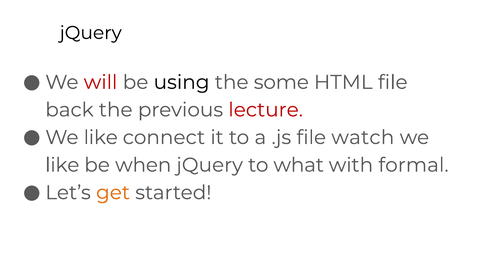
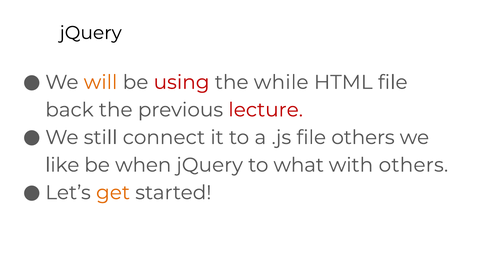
will colour: red -> orange (101, 82)
using colour: black -> red (182, 82)
some: some -> while (281, 82)
like: like -> still (101, 138)
file watch: watch -> others (363, 138)
with formal: formal -> others (413, 165)
